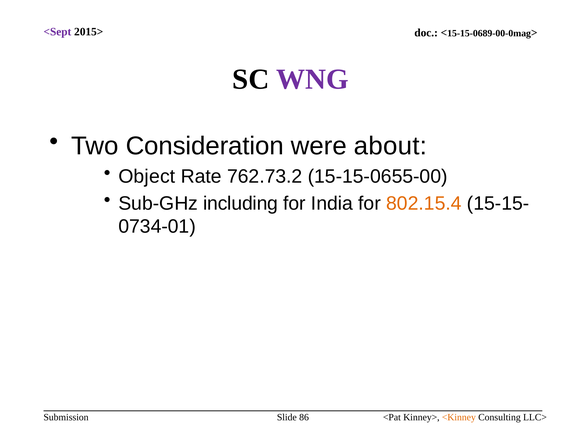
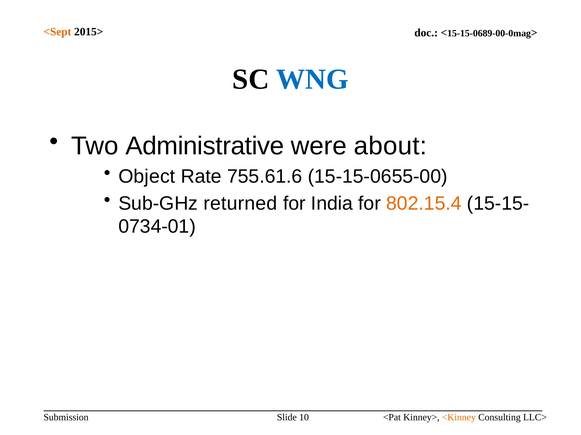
<Sept colour: purple -> orange (57, 32)
WNG colour: purple -> blue (312, 79)
Consideration: Consideration -> Administrative (205, 146)
762.73.2: 762.73.2 -> 755.61.6 (265, 177)
including: including -> returned (240, 204)
86: 86 -> 10 (304, 418)
